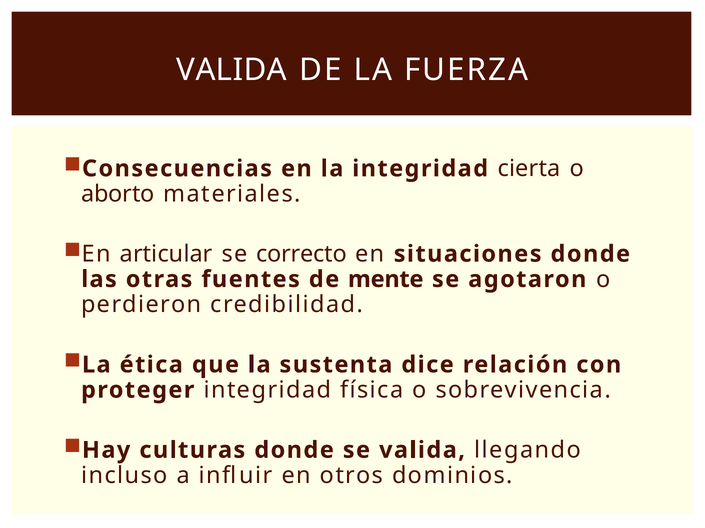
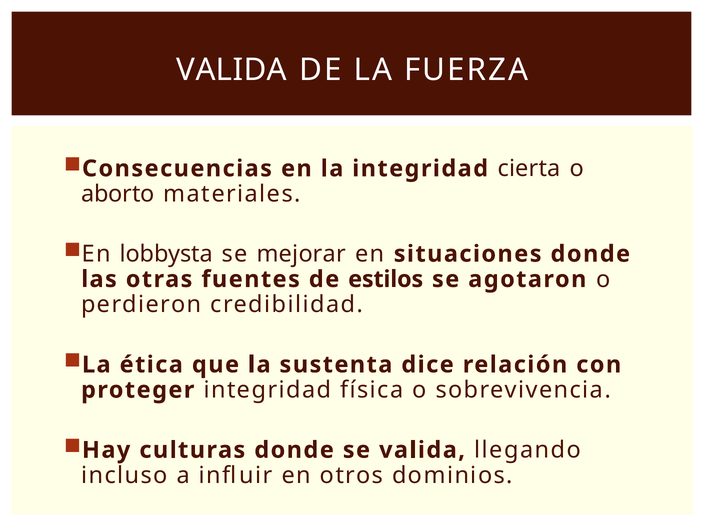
articular: articular -> lobbysta (166, 254)
correcto: correcto -> mejorar (301, 254)
mente: mente -> estilos (386, 280)
